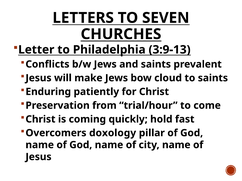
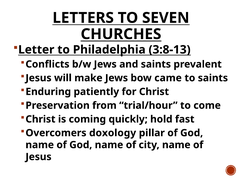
3:9-13: 3:9-13 -> 3:8-13 (170, 50)
cloud: cloud -> came (168, 78)
